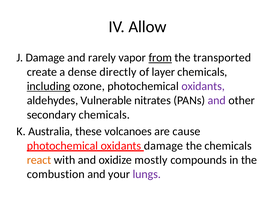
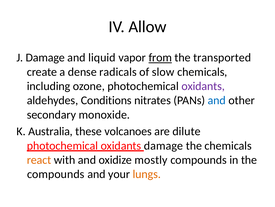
rarely: rarely -> liquid (102, 57)
directly: directly -> radicals (118, 72)
layer: layer -> slow (163, 72)
including underline: present -> none (49, 86)
Vulnerable: Vulnerable -> Conditions (106, 100)
and colour: purple -> blue (217, 100)
secondary chemicals: chemicals -> monoxide (104, 114)
cause: cause -> dilute (187, 131)
combustion: combustion -> compounds (56, 174)
lungs colour: purple -> orange (147, 174)
